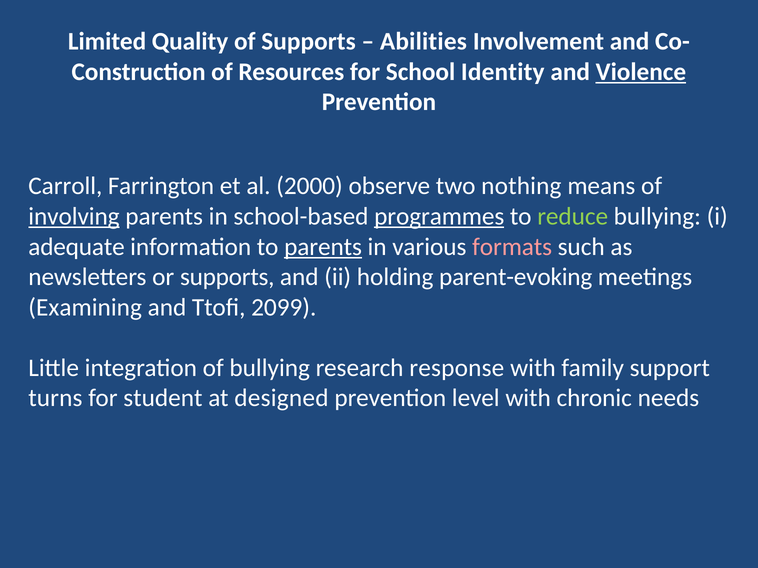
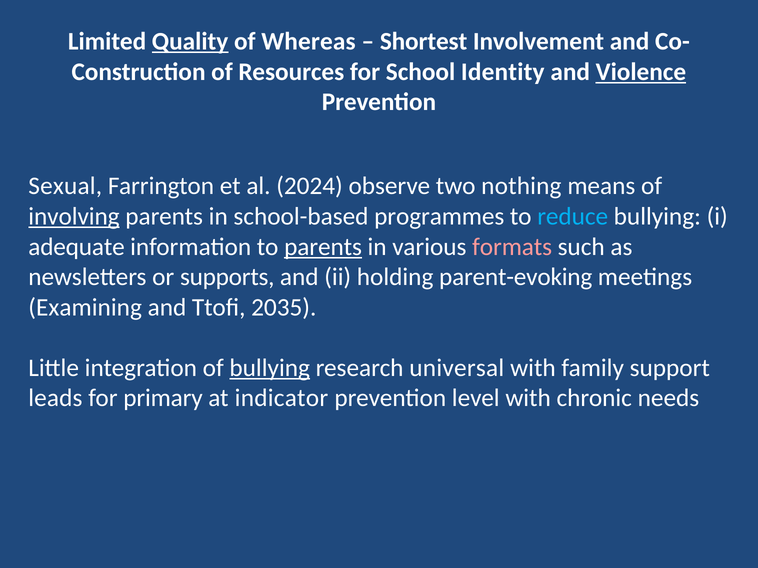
Quality underline: none -> present (190, 42)
of Supports: Supports -> Whereas (308, 42)
Abilities: Abilities -> Shortest (424, 42)
Carroll: Carroll -> Sexual (65, 186)
2000: 2000 -> 2024 (310, 186)
programmes underline: present -> none (439, 217)
reduce colour: light green -> light blue (573, 217)
2099: 2099 -> 2035 (284, 308)
bullying underline: none -> present (270, 368)
response: response -> universal (457, 368)
turns: turns -> leads (55, 399)
student: student -> primary (163, 399)
designed: designed -> indicator (281, 399)
